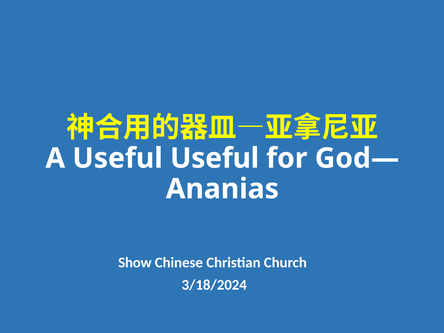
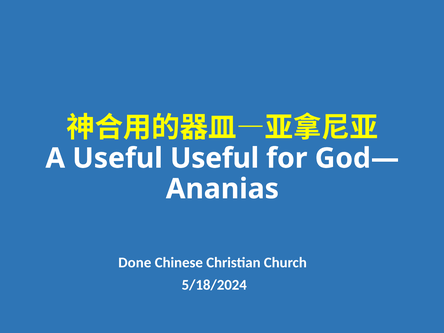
Show: Show -> Done (135, 263)
3/18/2024: 3/18/2024 -> 5/18/2024 (214, 285)
